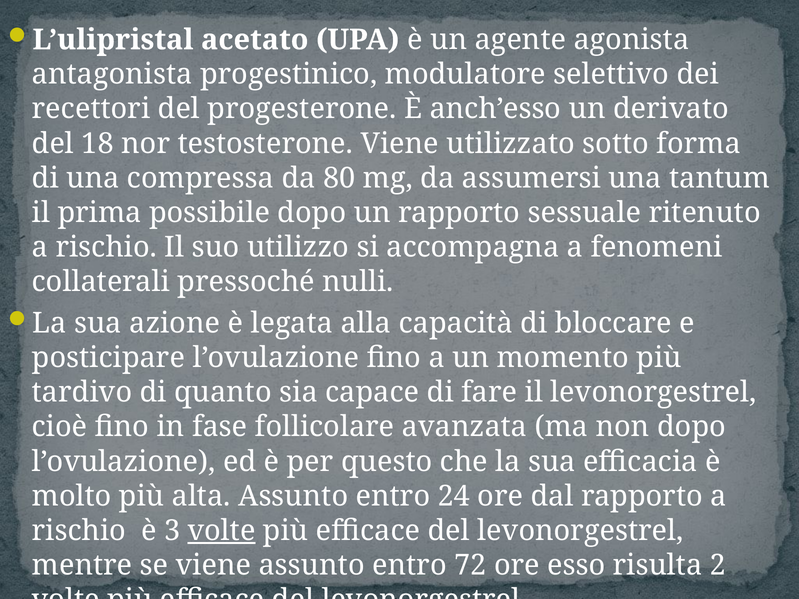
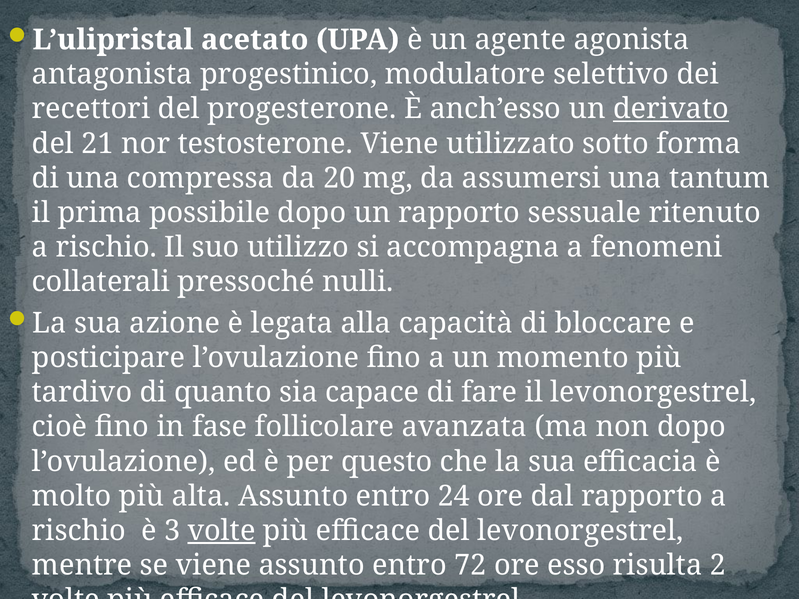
derivato underline: none -> present (671, 109)
18: 18 -> 21 (98, 144)
80: 80 -> 20 (339, 178)
